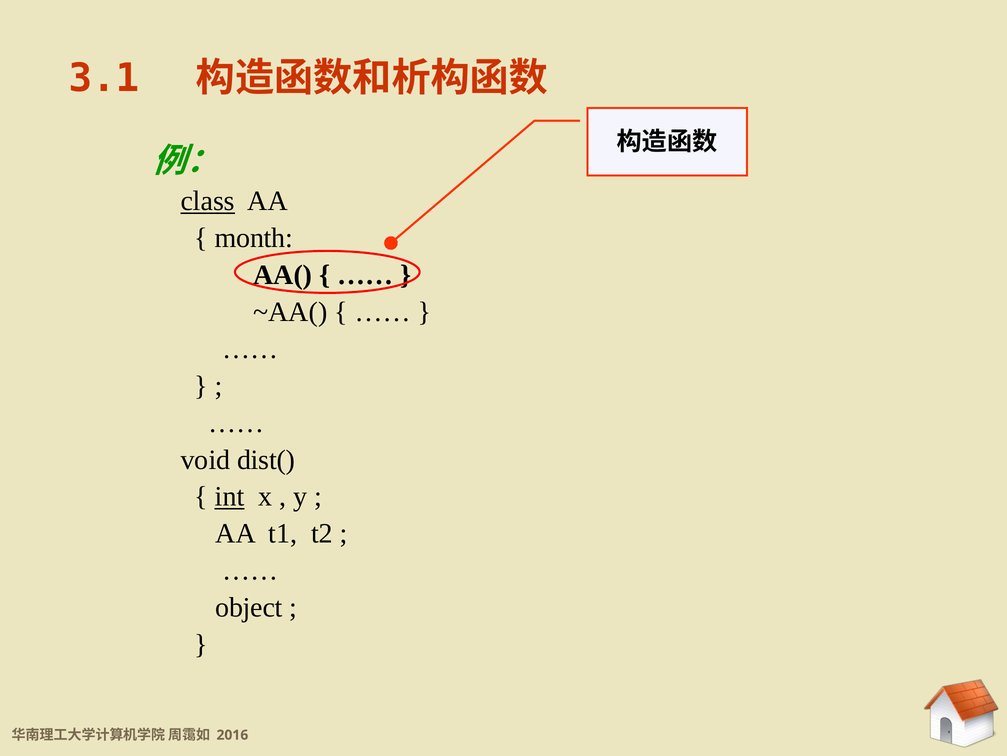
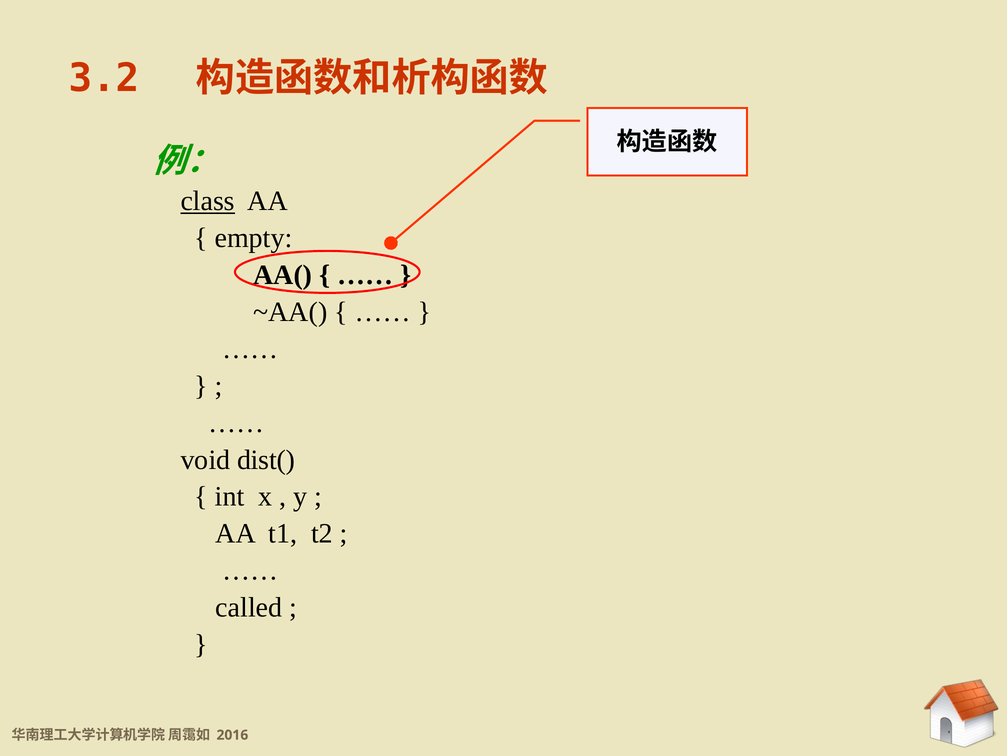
3.1: 3.1 -> 3.2 (104, 78)
month: month -> empty (254, 238)
int underline: present -> none (230, 496)
object: object -> called (249, 607)
